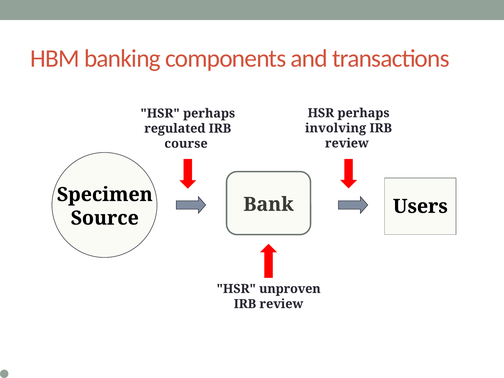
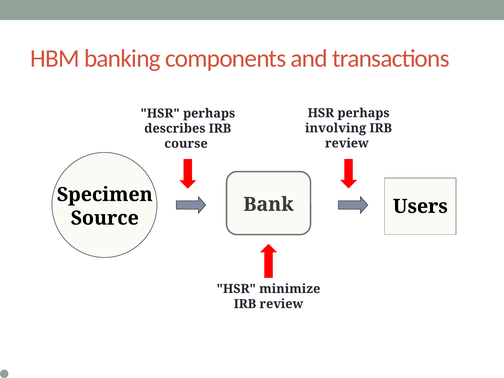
regulated: regulated -> describes (175, 128)
unproven: unproven -> minimize (290, 289)
